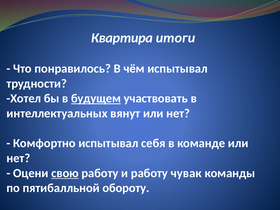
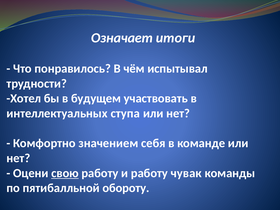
Квартира: Квартира -> Означает (122, 38)
будущем underline: present -> none (96, 98)
вянут: вянут -> ступа (125, 113)
Комфортно испытывал: испытывал -> значением (108, 143)
